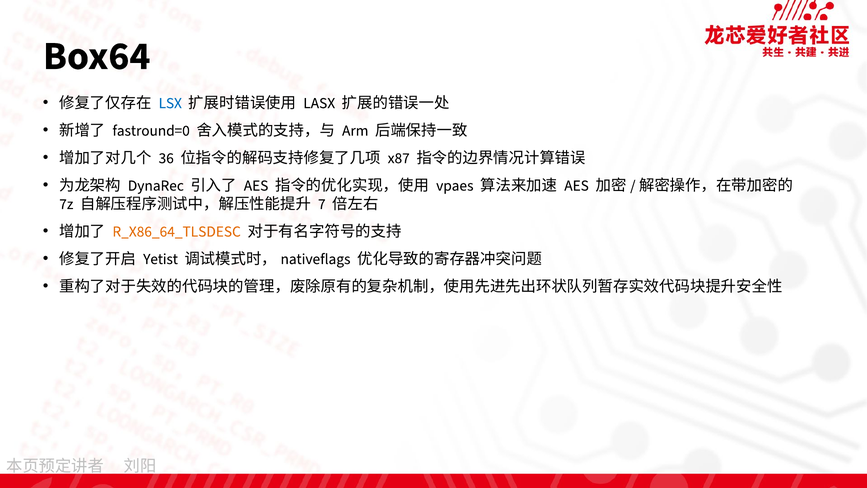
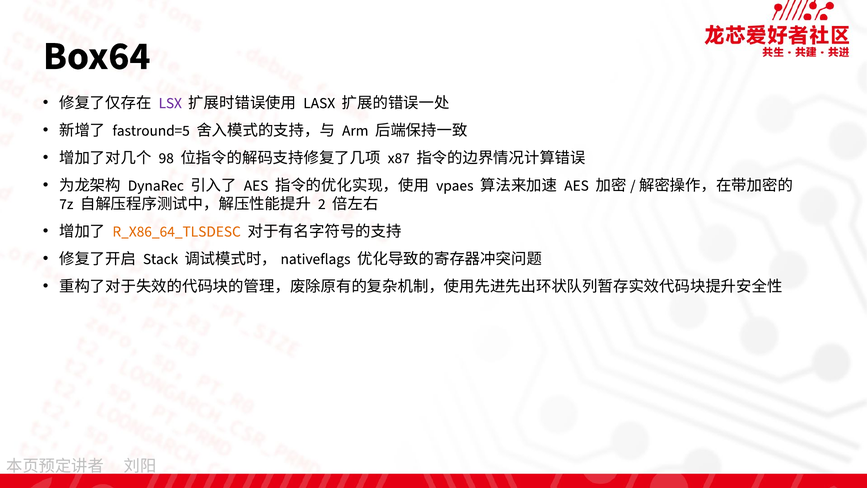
LSX colour: blue -> purple (170, 103)
fastround=0: fastround=0 -> fastround=5 (151, 131)
36: 36 -> 98 (166, 158)
7: 7 -> 2 (322, 204)
Yetist: Yetist -> Stack (161, 259)
